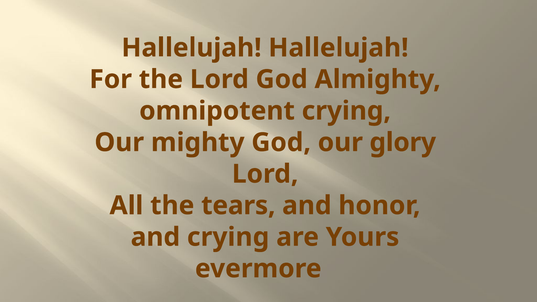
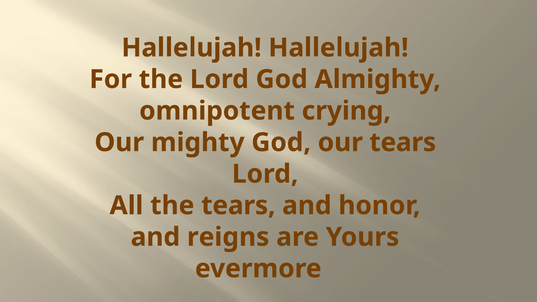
our glory: glory -> tears (403, 142)
and crying: crying -> reigns (228, 237)
